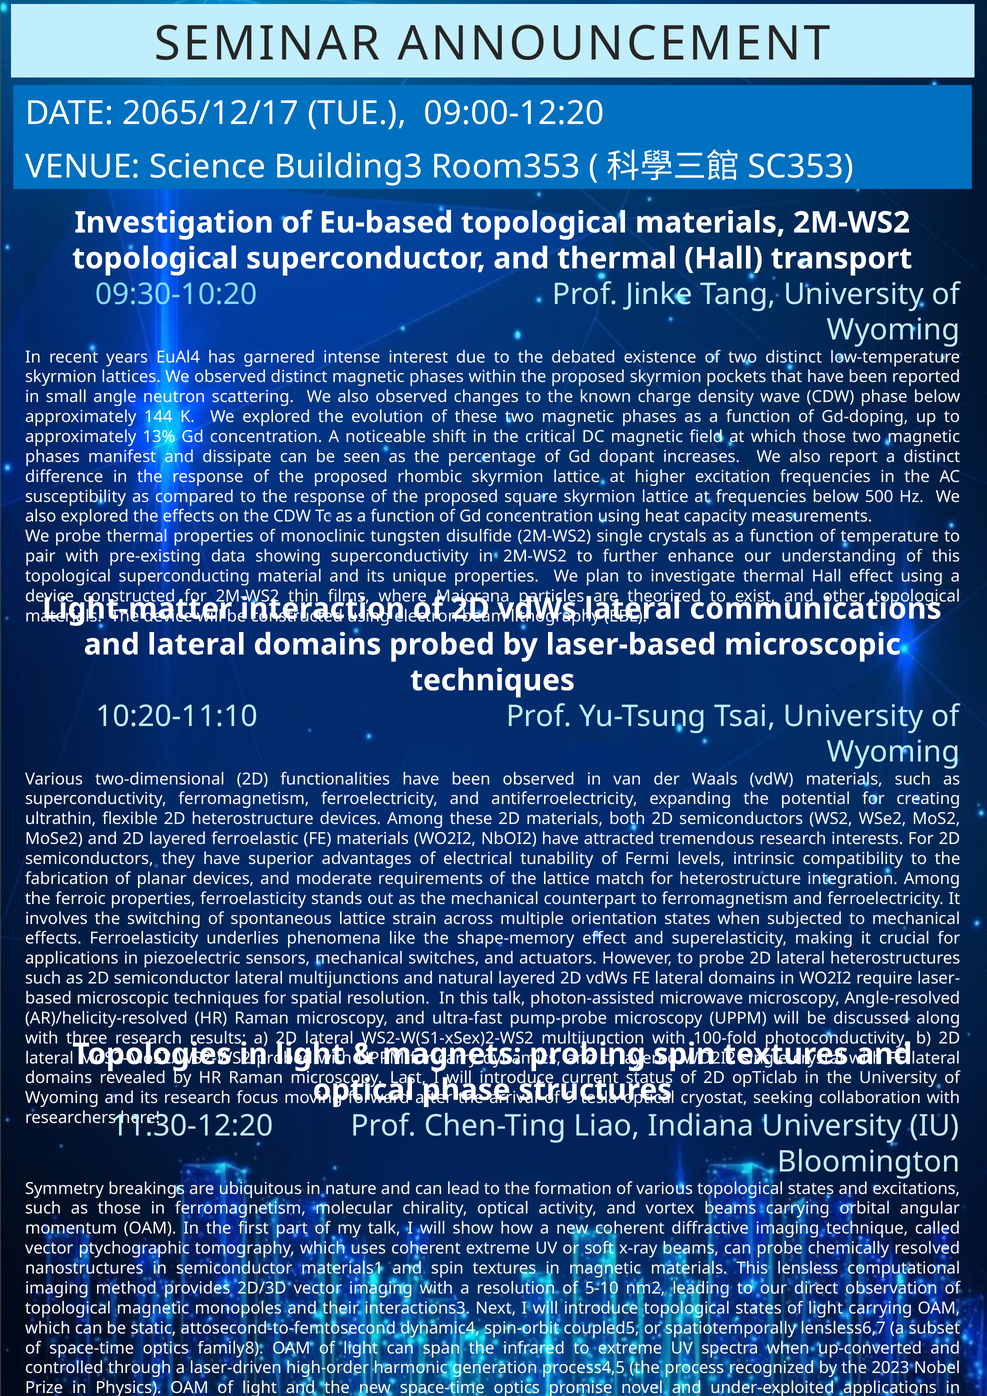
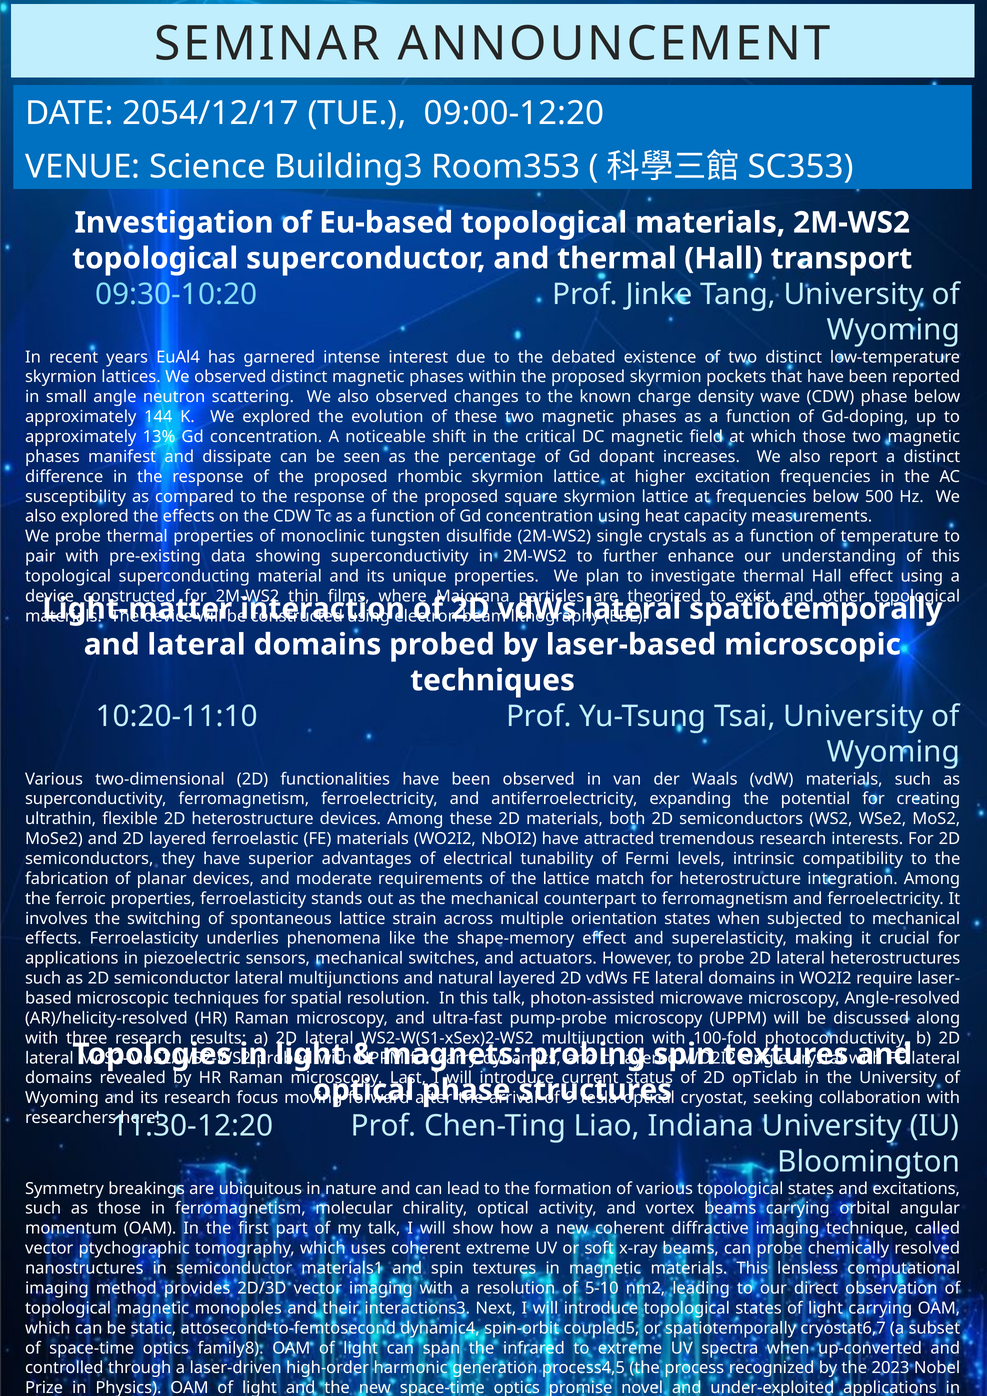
2065/12/17: 2065/12/17 -> 2054/12/17 (210, 113)
communications: communications -> spatiotemporally (816, 609)
lensless6,7: lensless6,7 -> cryostat6,7 (843, 1328)
